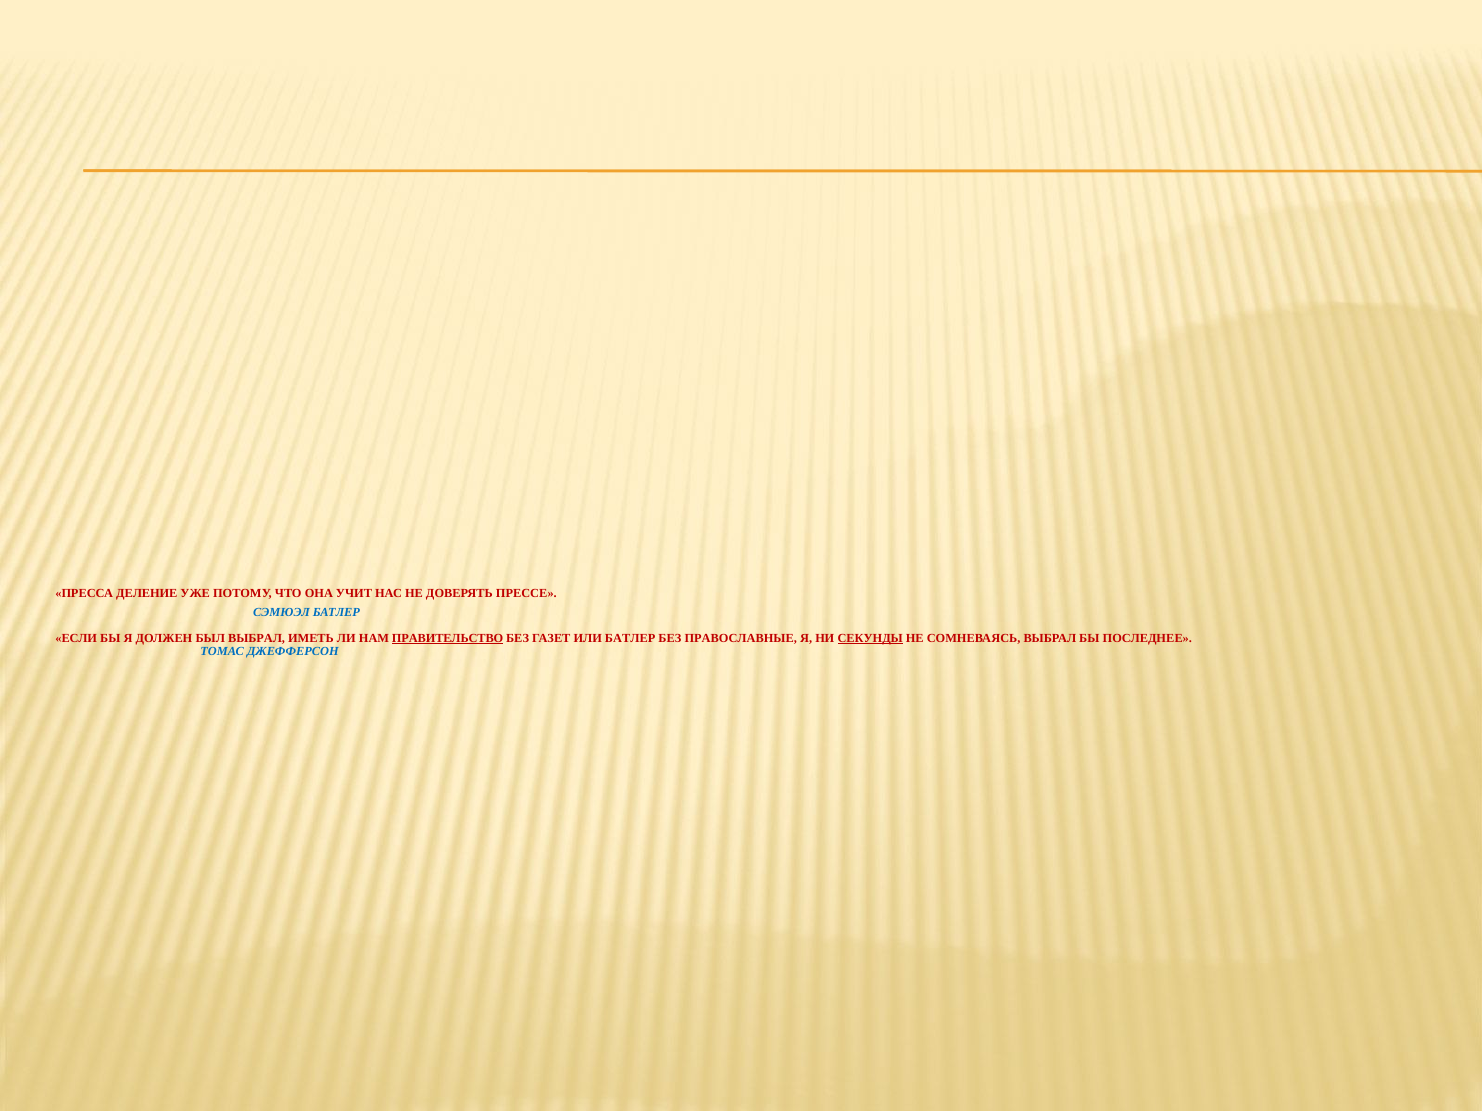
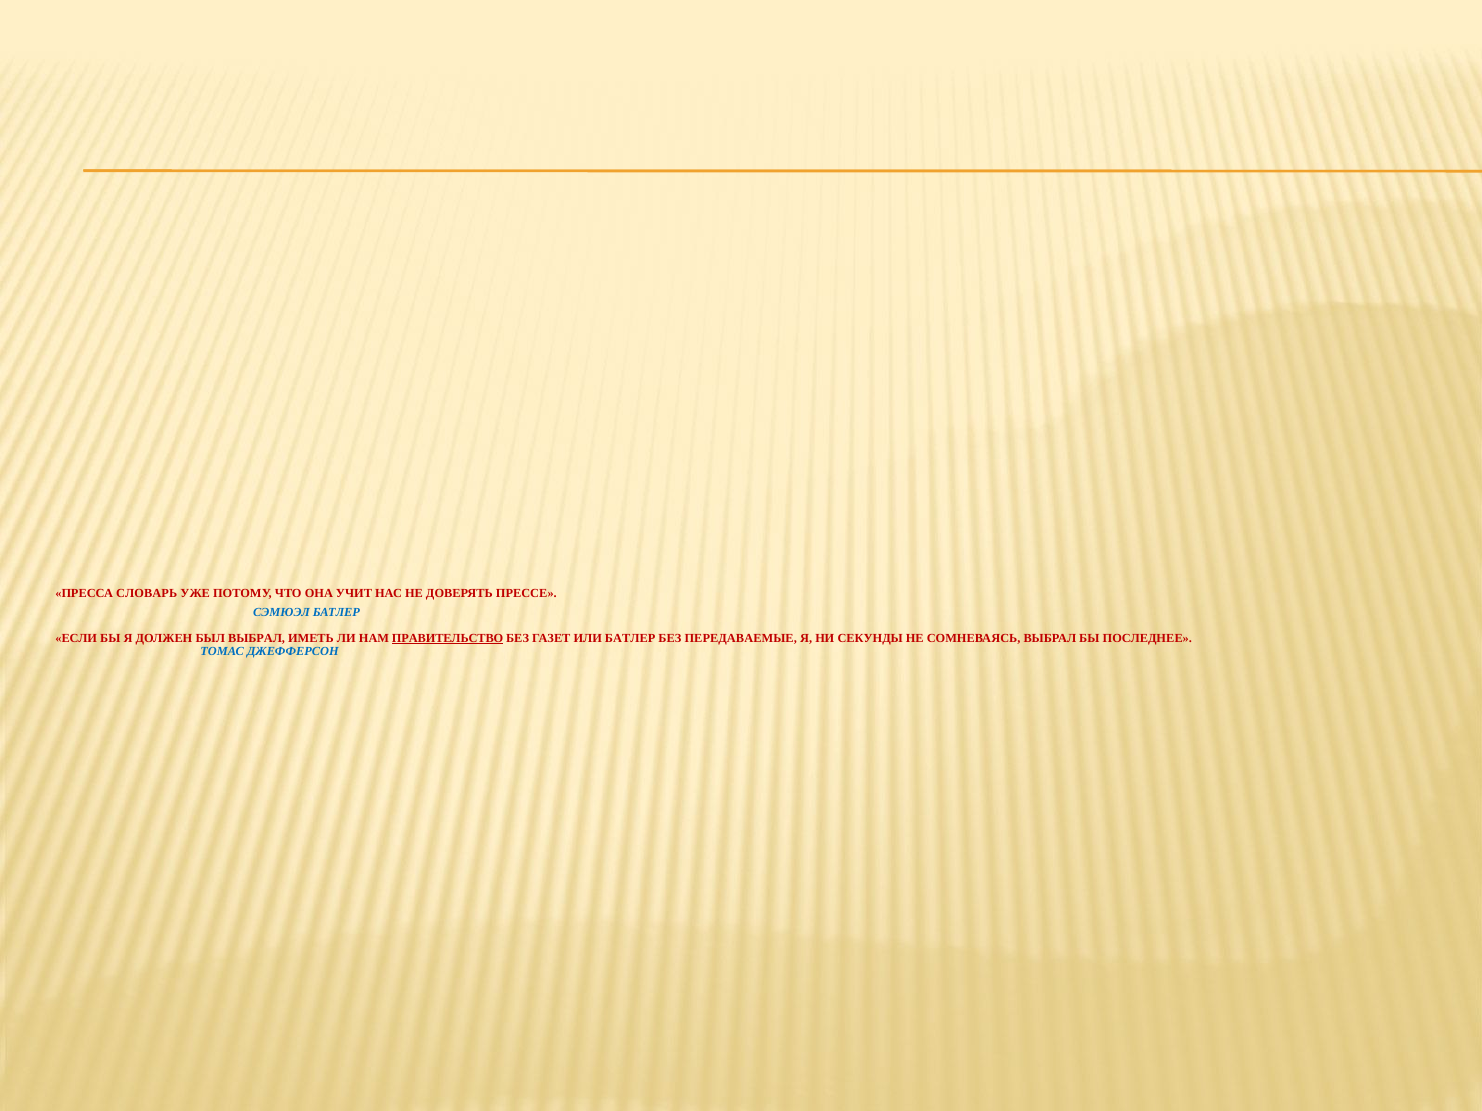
ДЕЛЕНИЕ: ДЕЛЕНИЕ -> СЛОВАРЬ (147, 593)
ПРАВОСЛАВНЫЕ: ПРАВОСЛАВНЫЕ -> ПЕРЕДАВАЕМЫЕ (741, 639)
СЕКУНДЫ underline: present -> none (870, 639)
